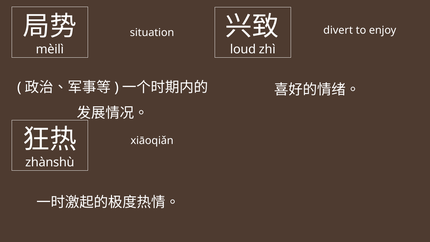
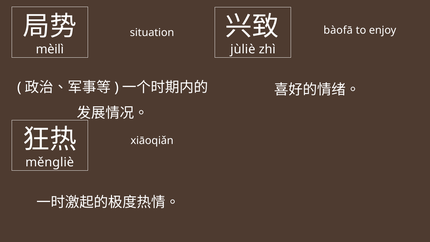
divert: divert -> bàofā (338, 30)
loud: loud -> jùliè (243, 49)
zhànshù: zhànshù -> měngliè (50, 162)
